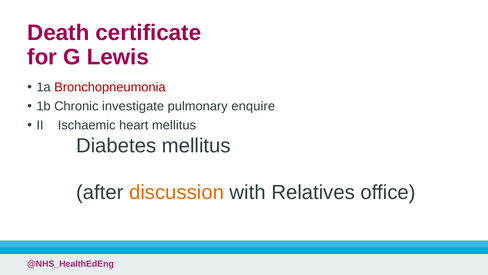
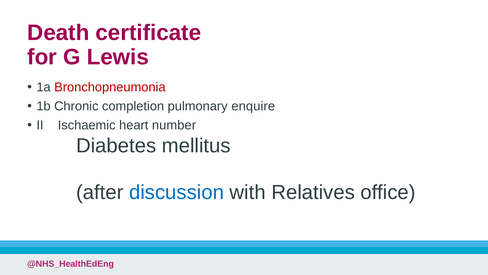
investigate: investigate -> completion (133, 106)
heart mellitus: mellitus -> number (174, 125)
discussion colour: orange -> blue (177, 192)
